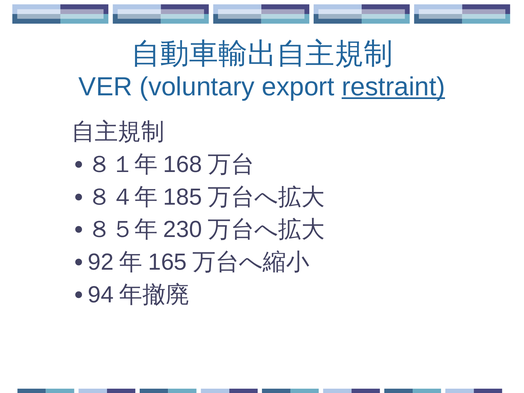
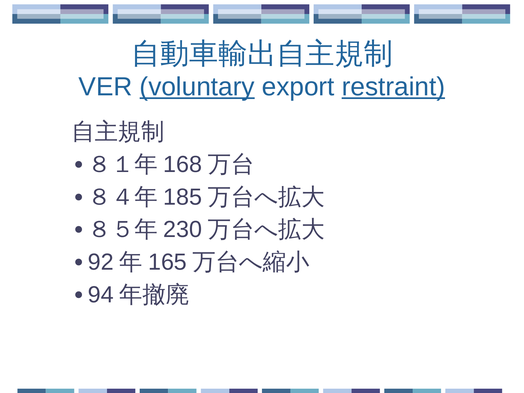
voluntary underline: none -> present (197, 87)
